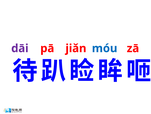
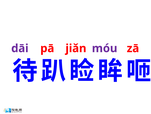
móu colour: blue -> purple (105, 48)
